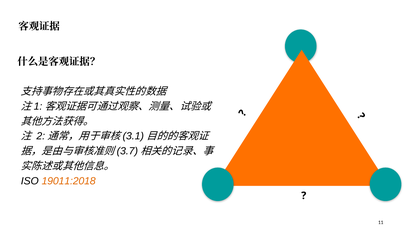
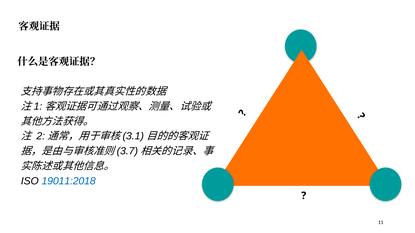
19011:2018 colour: orange -> blue (69, 181)
